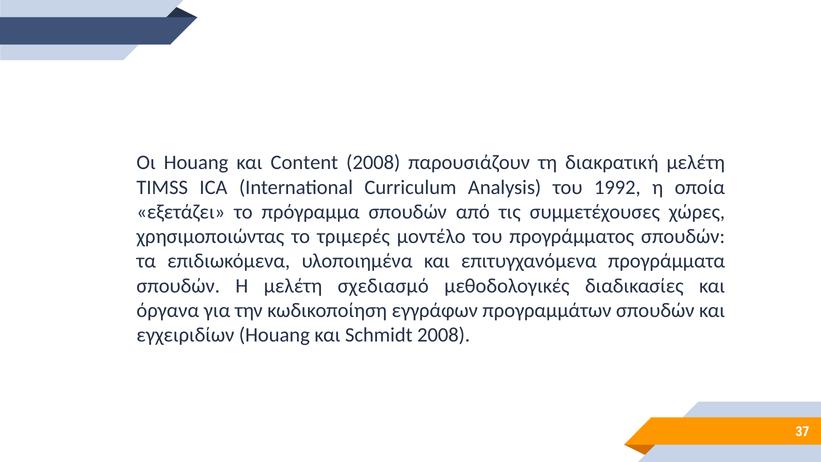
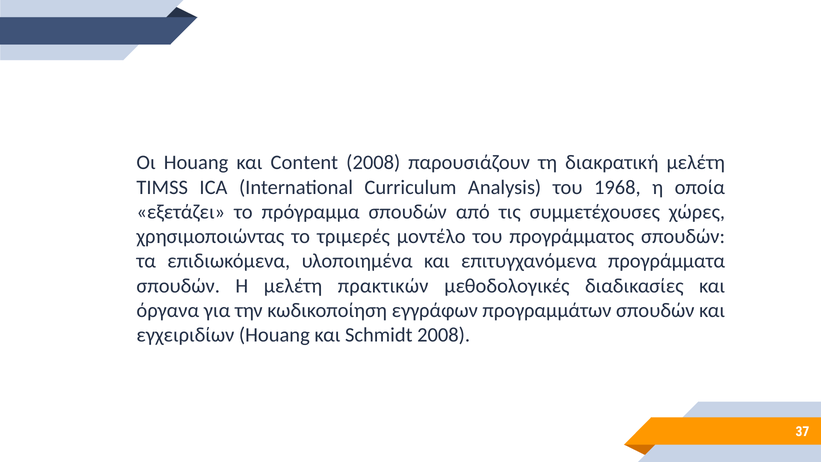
1992: 1992 -> 1968 (617, 187)
σχεδιασμό: σχεδιασμό -> πρακτικών (383, 286)
